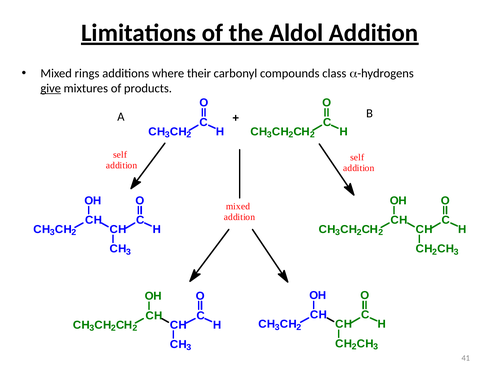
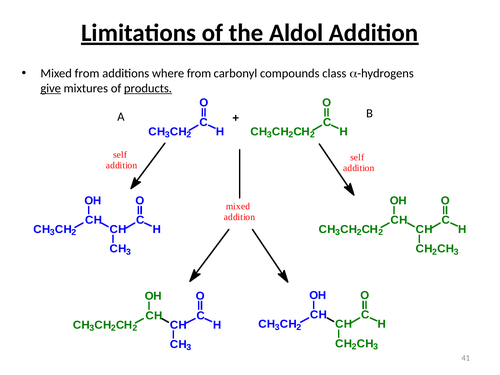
Mixed rings: rings -> from (87, 73)
where their: their -> from (199, 73)
products underline: none -> present (148, 88)
